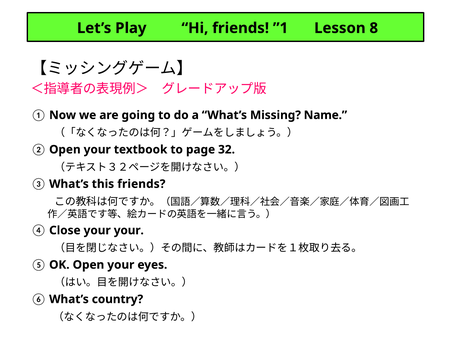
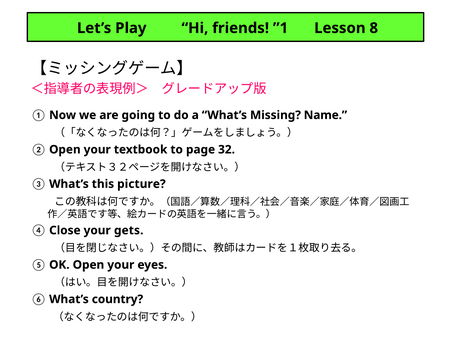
this friends: friends -> picture (141, 184)
your your: your -> gets (129, 230)
